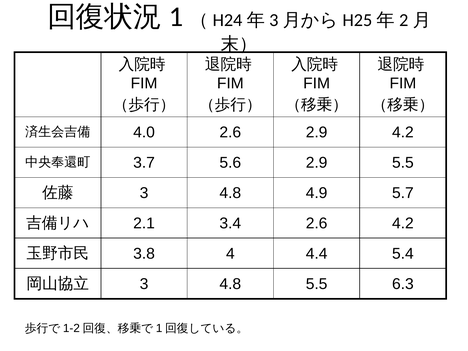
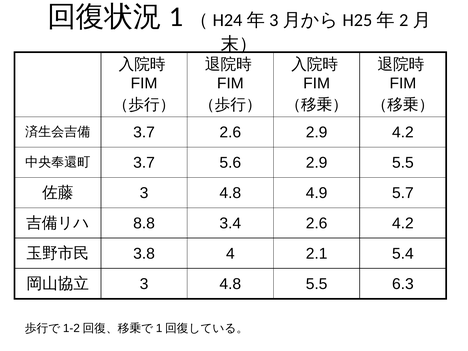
4.0: 4.0 -> 3.7 (144, 132)
2.1: 2.1 -> 8.8 (144, 223)
4.4: 4.4 -> 2.1 (317, 254)
